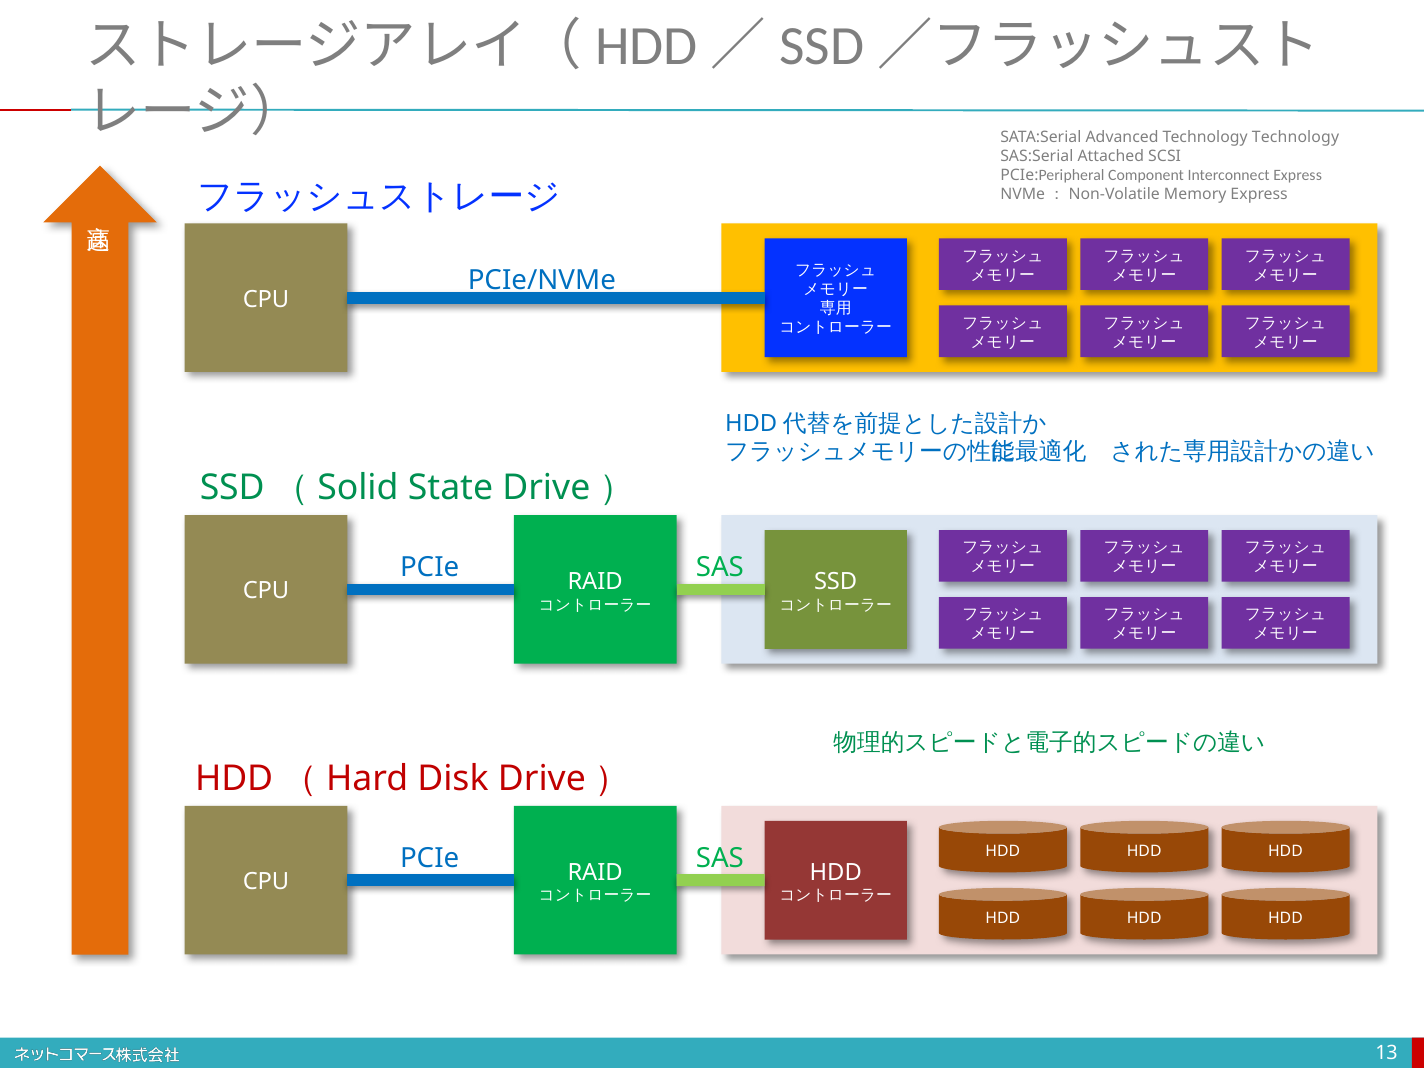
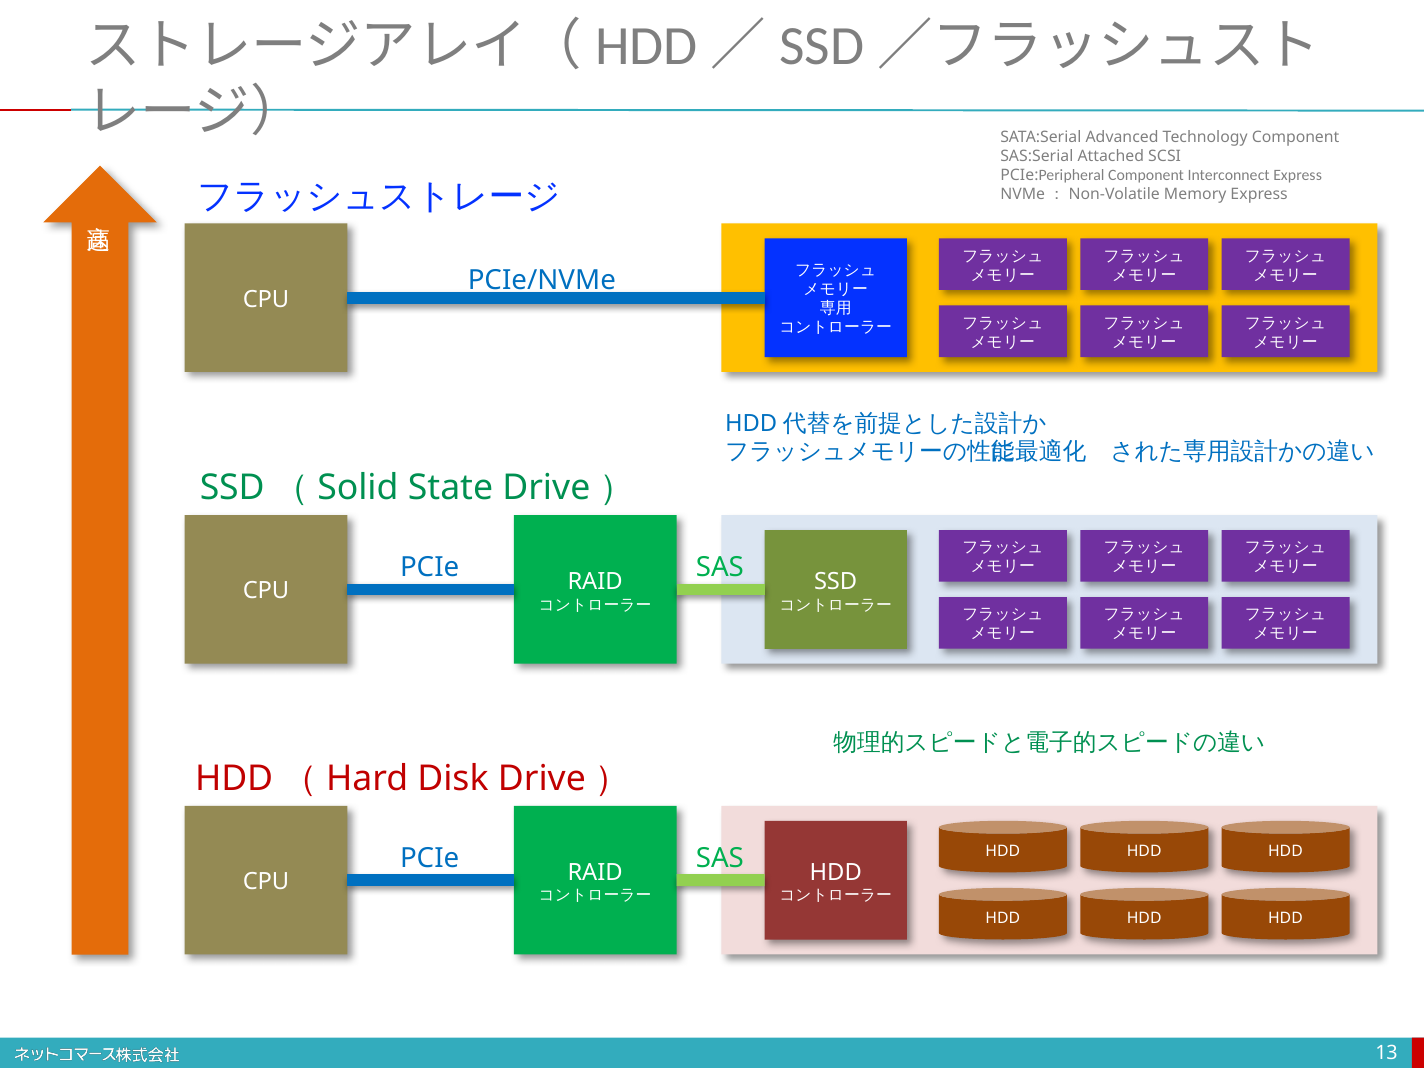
Technology Technology: Technology -> Component (1296, 137)
